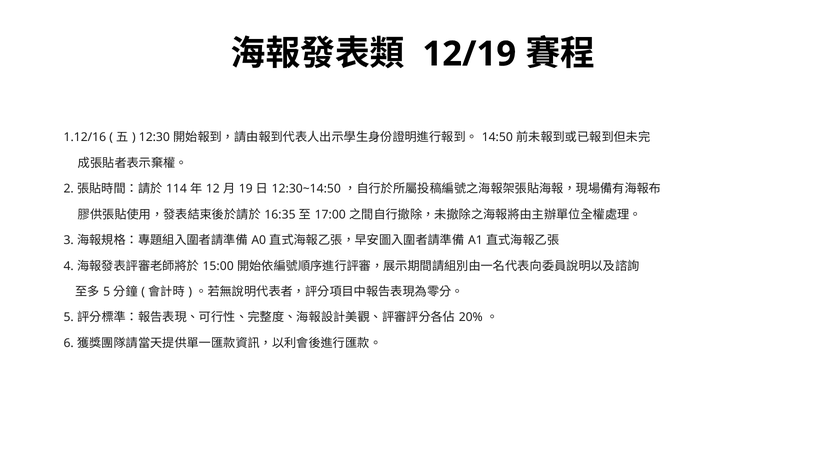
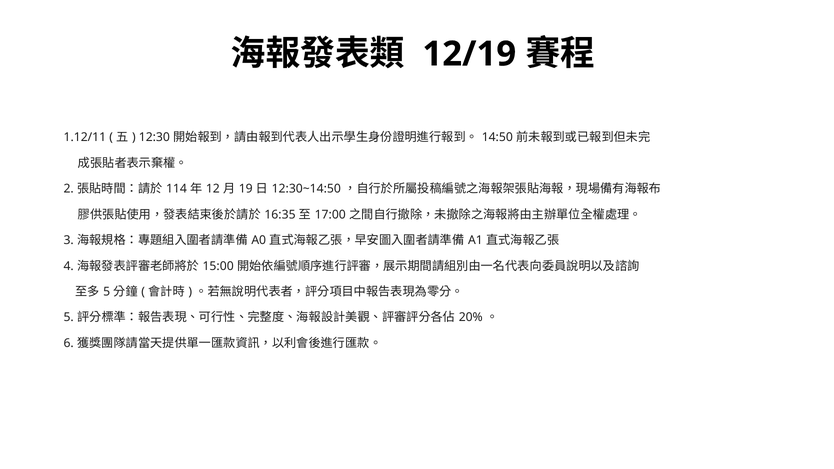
1.12/16: 1.12/16 -> 1.12/11 (85, 137)
